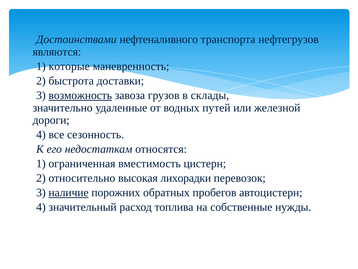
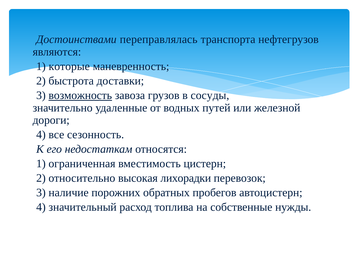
нефтеналивного: нефтеналивного -> переправлялась (159, 39)
склады: склады -> сосуды (210, 95)
наличие underline: present -> none (69, 192)
